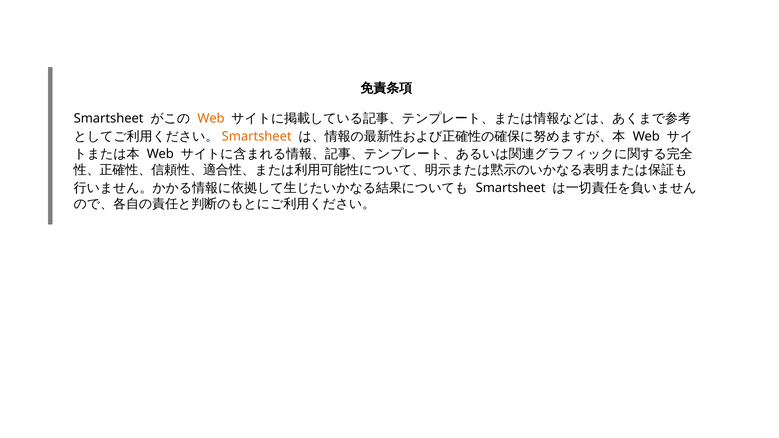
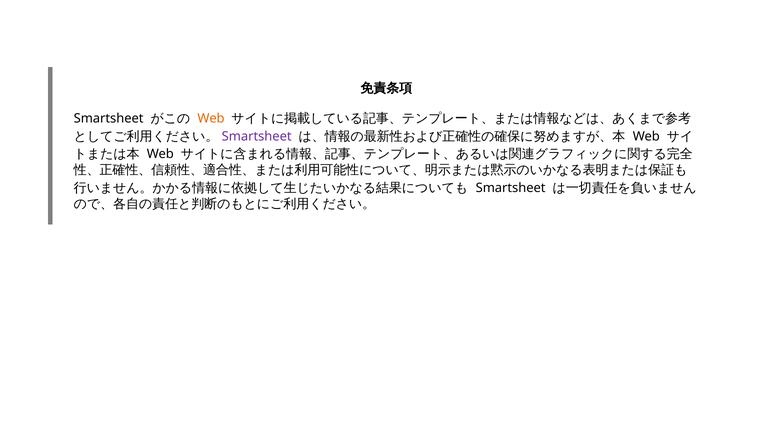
Smartsheet colour: orange -> purple (257, 136)
